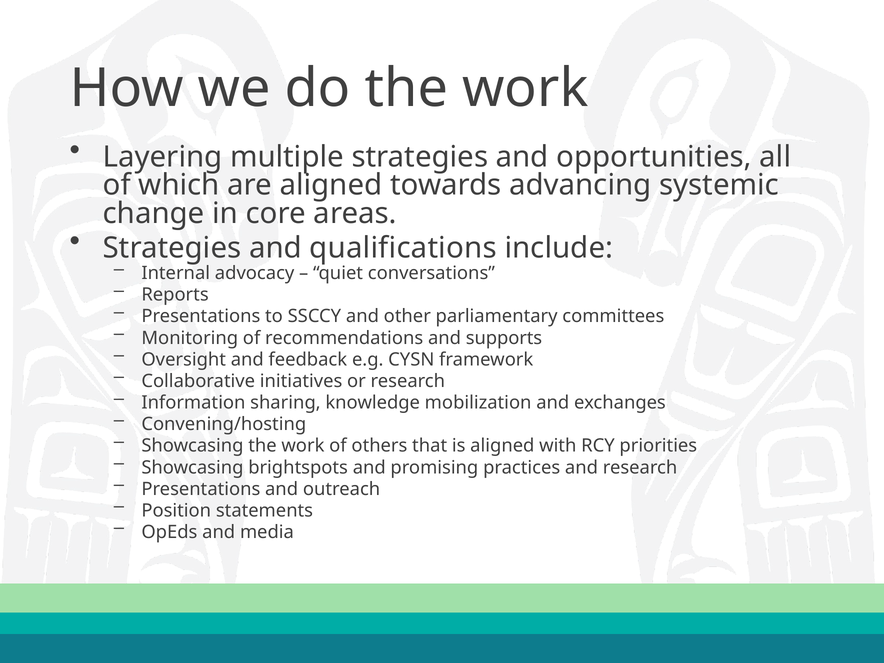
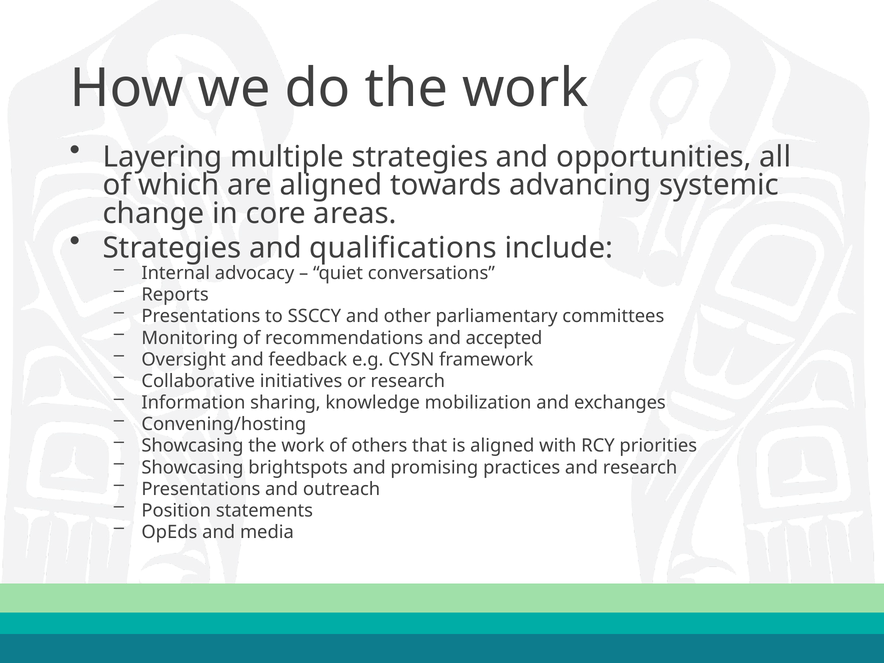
supports: supports -> accepted (504, 338)
